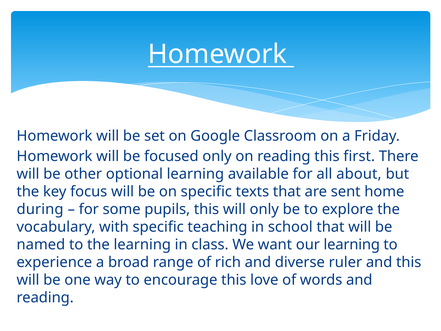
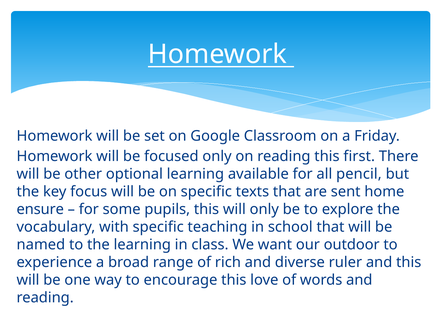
about: about -> pencil (359, 174)
during: during -> ensure (40, 209)
our learning: learning -> outdoor (352, 245)
